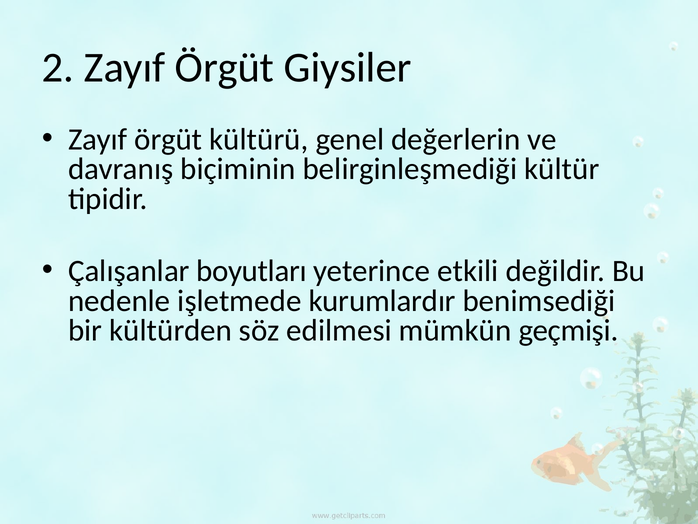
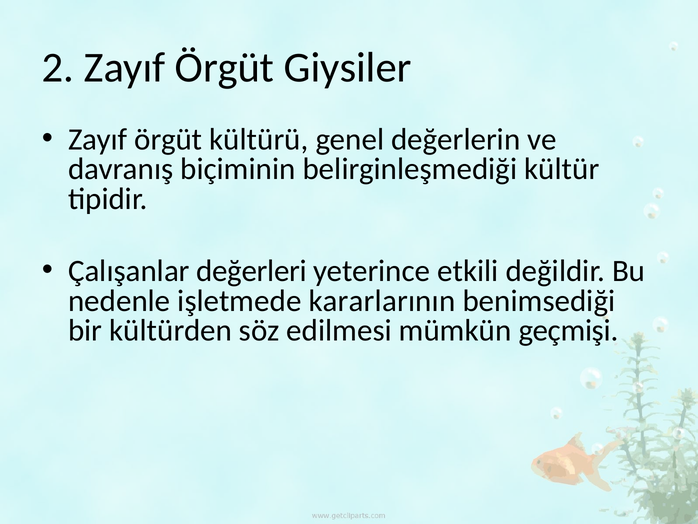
boyutları: boyutları -> değerleri (252, 271)
kurumlardır: kurumlardır -> kararlarının (382, 301)
